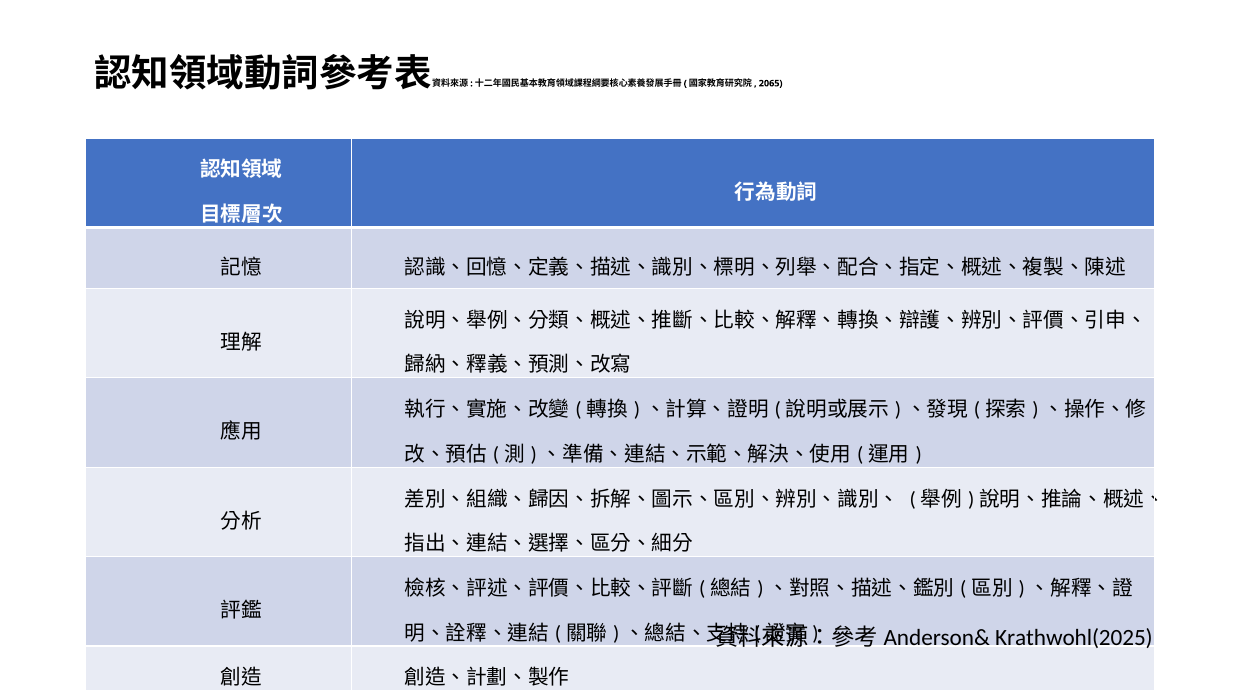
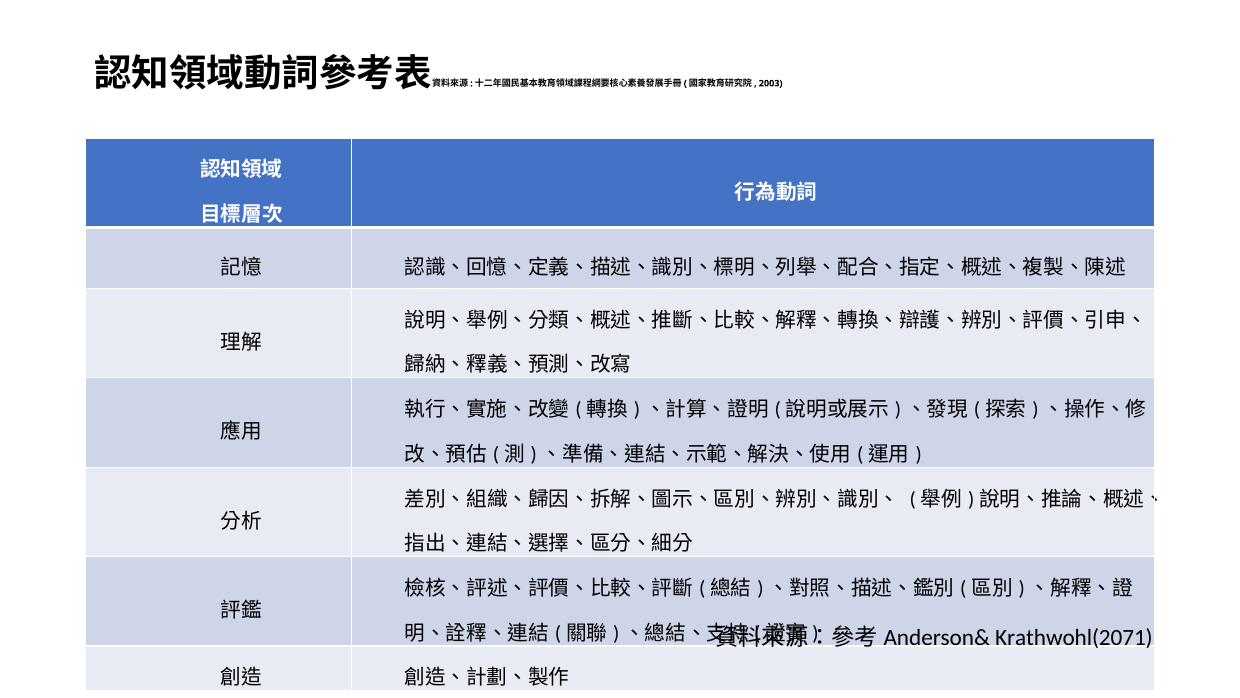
2065: 2065 -> 2003 (771, 83)
Krathwohl(2025: Krathwohl(2025 -> Krathwohl(2071 (1074, 638)
